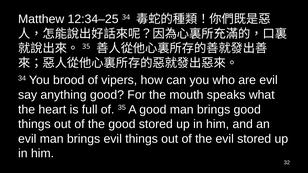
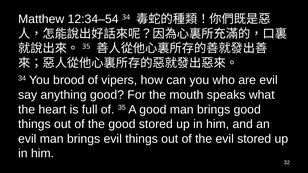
12:34–25: 12:34–25 -> 12:34–54 (93, 19)
